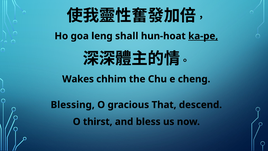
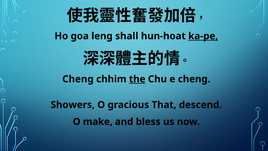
Wakes: Wakes -> Cheng (78, 79)
the underline: none -> present (137, 79)
Blessing: Blessing -> Showers (73, 105)
thirst: thirst -> make (98, 122)
